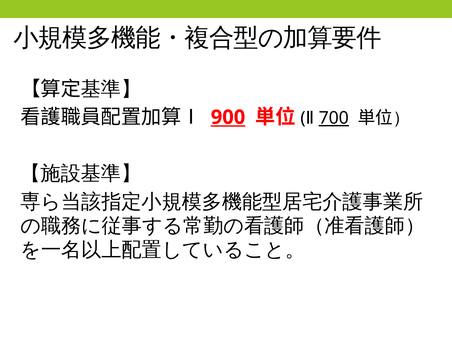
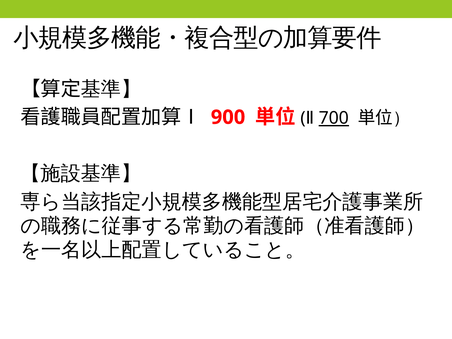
900 underline: present -> none (228, 117)
